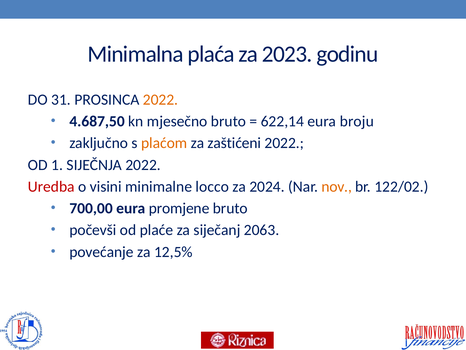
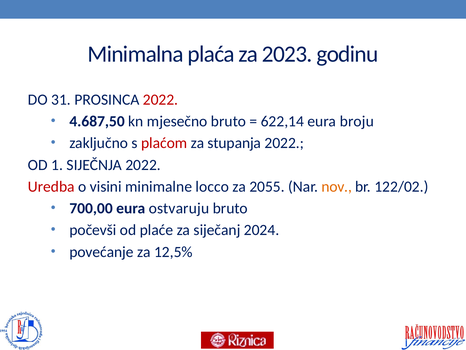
2022 colour: orange -> red (161, 99)
plaćom colour: orange -> red (164, 143)
zaštićeni: zaštićeni -> stupanja (234, 143)
2024: 2024 -> 2055 (267, 186)
promjene: promjene -> ostvaruju (179, 208)
2063: 2063 -> 2024 (262, 230)
